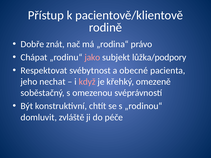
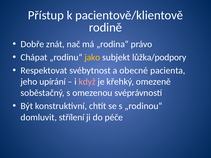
jako colour: pink -> yellow (92, 57)
nechat: nechat -> upírání (53, 82)
zvláště: zvláště -> střílení (72, 117)
